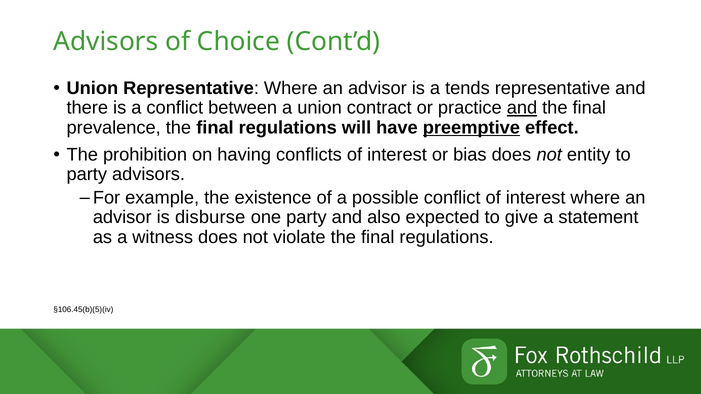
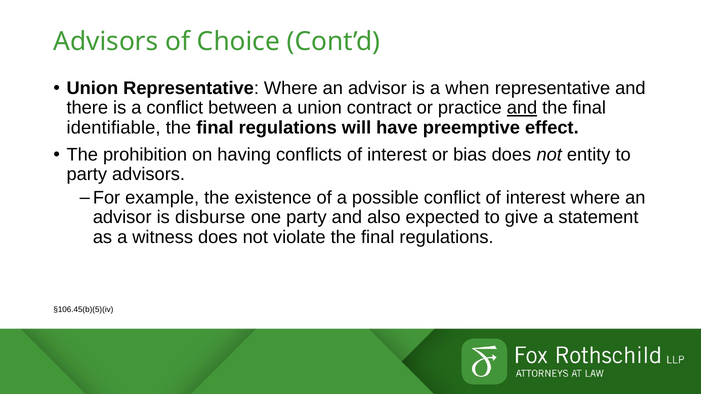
tends: tends -> when (467, 88)
prevalence: prevalence -> identifiable (114, 128)
preemptive underline: present -> none (471, 128)
